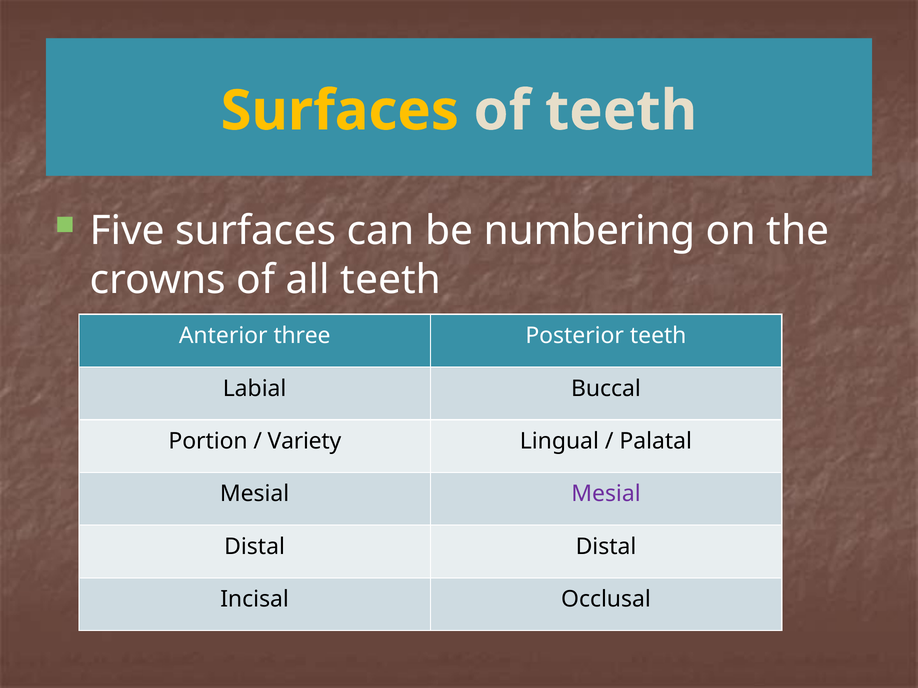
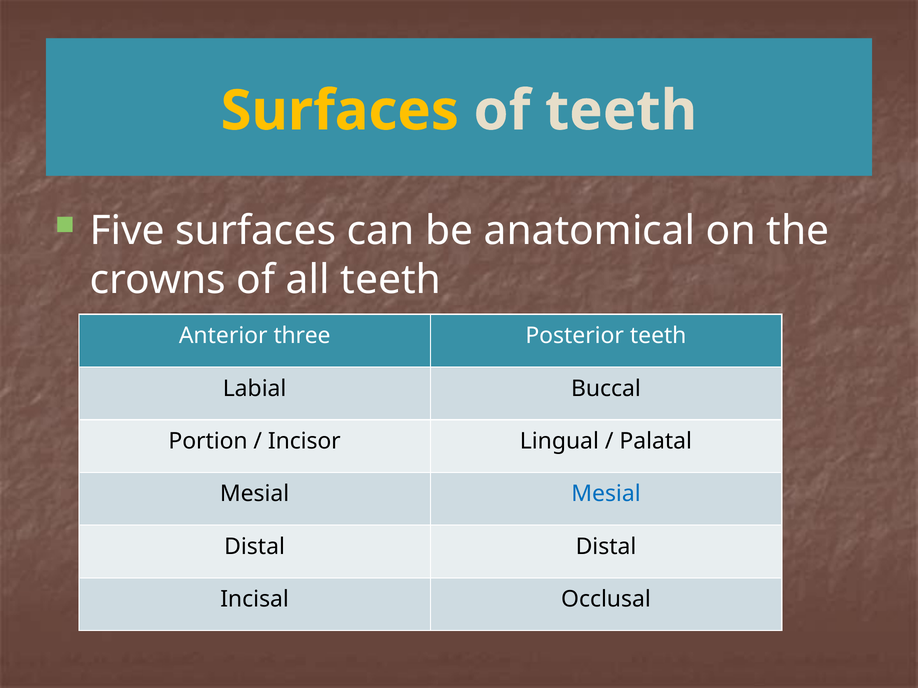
numbering: numbering -> anatomical (590, 231)
Variety: Variety -> Incisor (304, 442)
Mesial colour: purple -> blue (606, 494)
